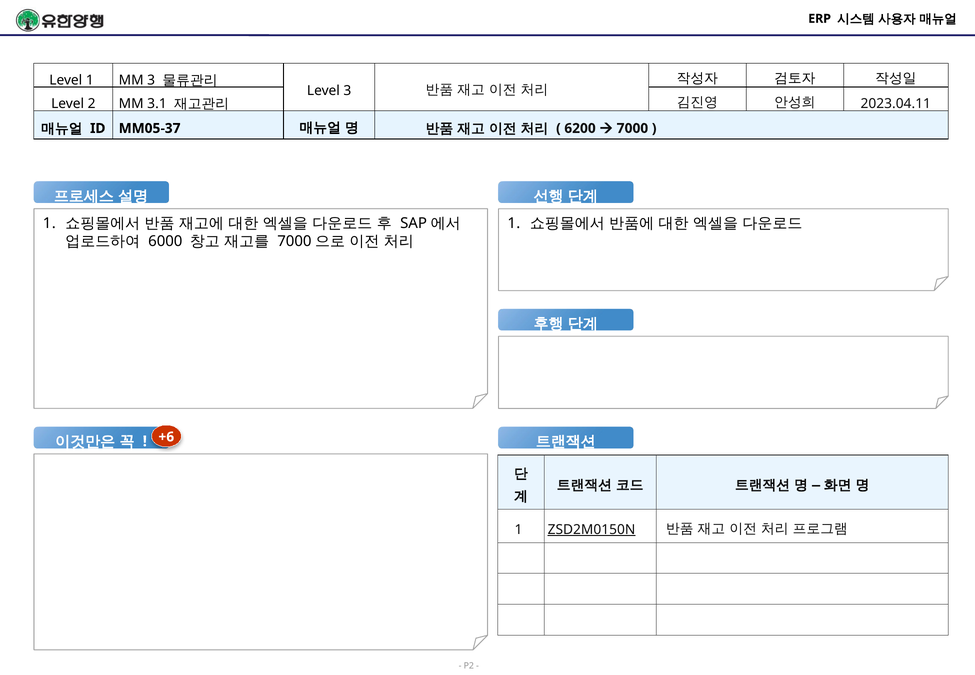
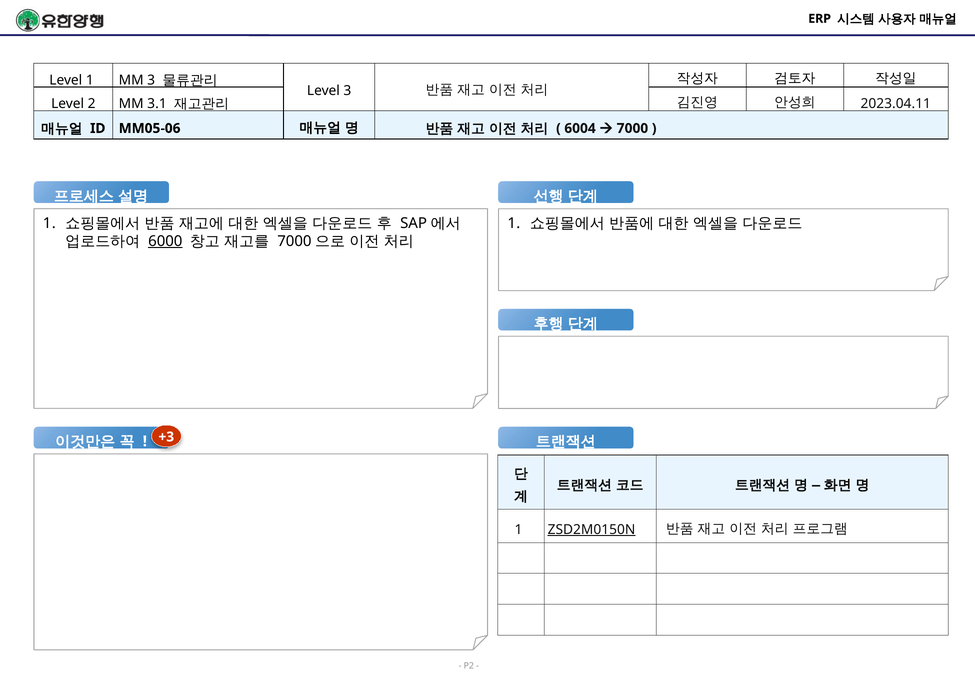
MM05-37: MM05-37 -> MM05-06 (150, 128)
6200: 6200 -> 6004 (580, 128)
6000 underline: none -> present (165, 241)
+6: +6 -> +3 (166, 437)
